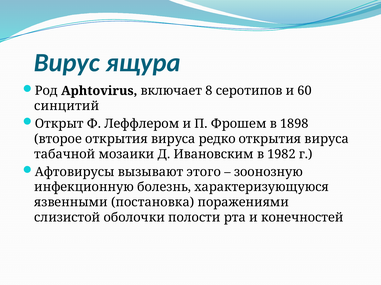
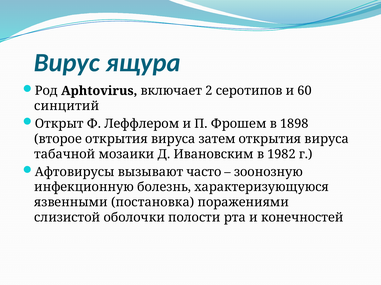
8: 8 -> 2 (209, 91)
редко: редко -> затем (217, 139)
этого: этого -> часто (204, 172)
